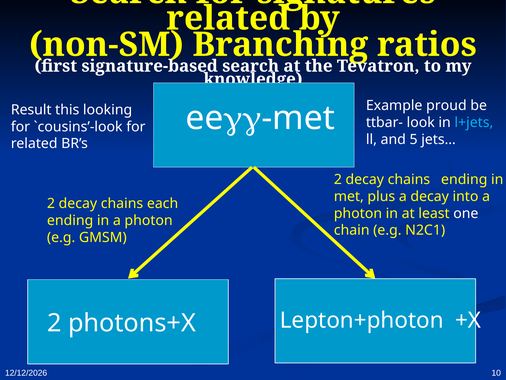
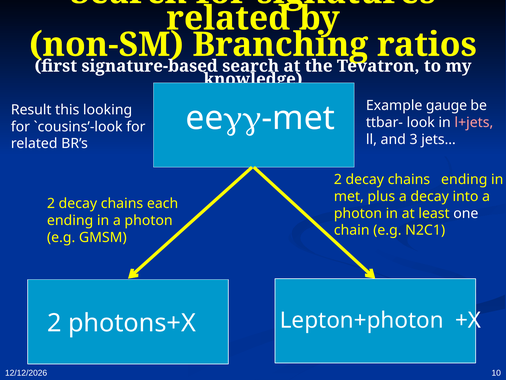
proud: proud -> gauge (447, 105)
l+jets colour: light blue -> pink (474, 122)
5: 5 -> 3 (414, 139)
